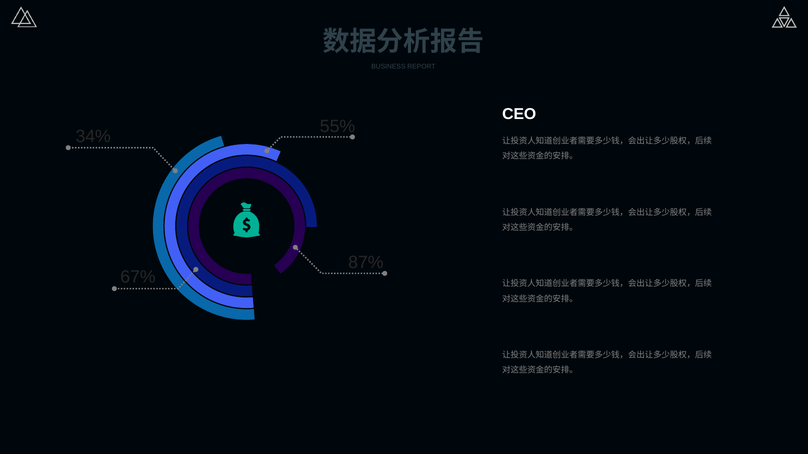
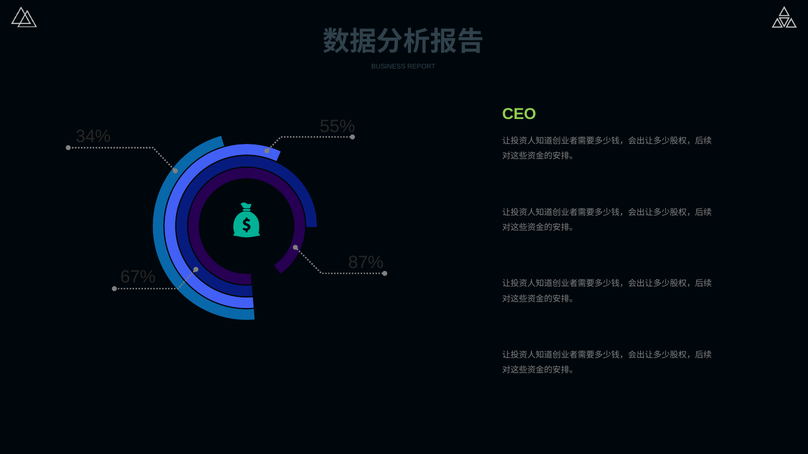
CEO colour: white -> light green (519, 114)
